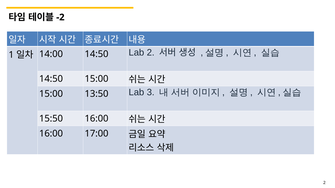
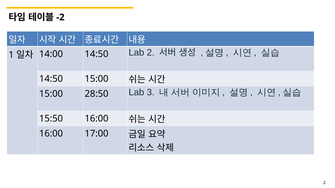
13:50: 13:50 -> 28:50 (97, 94)
